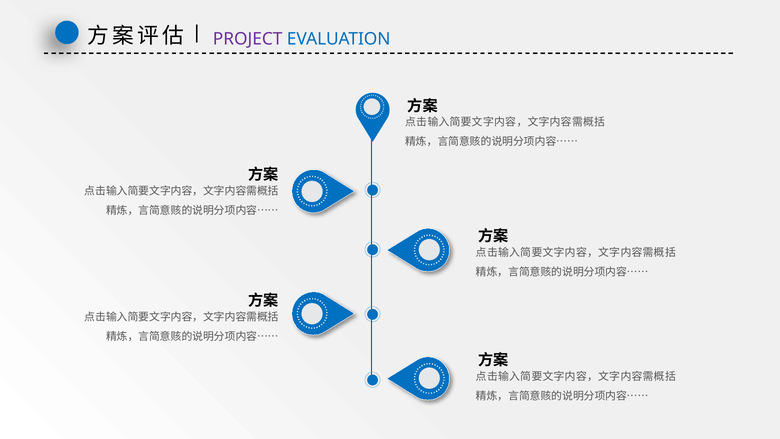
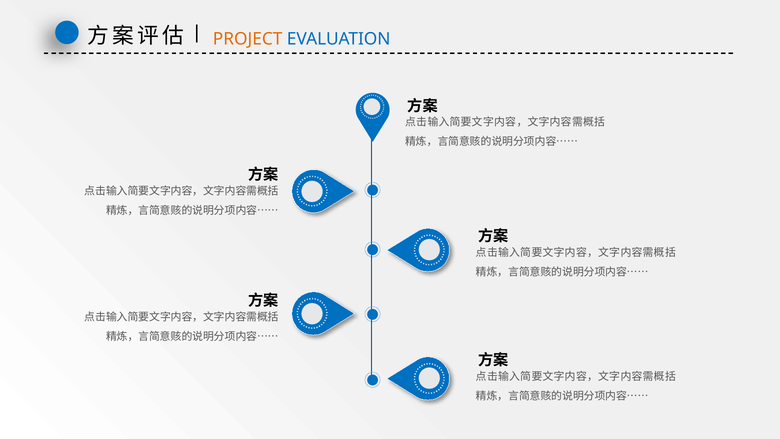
PROJECT colour: purple -> orange (248, 39)
